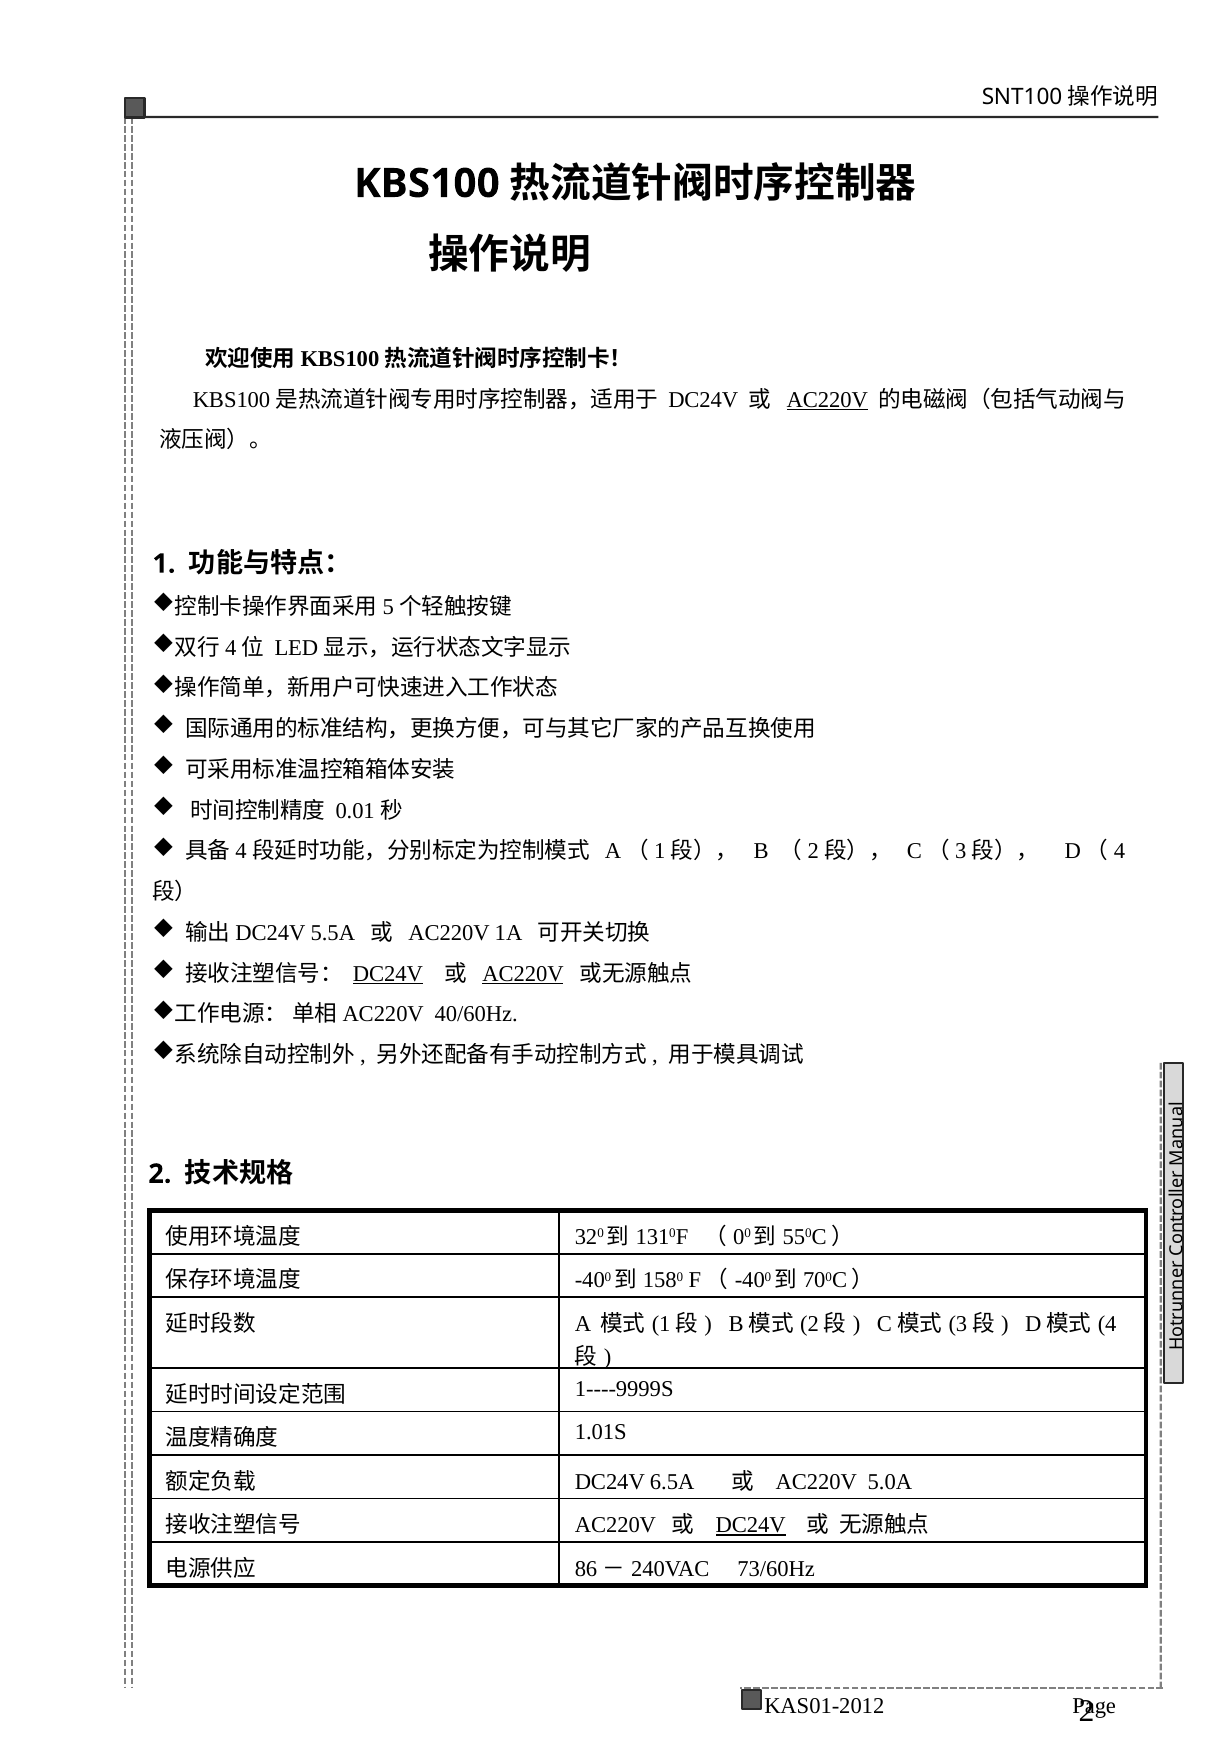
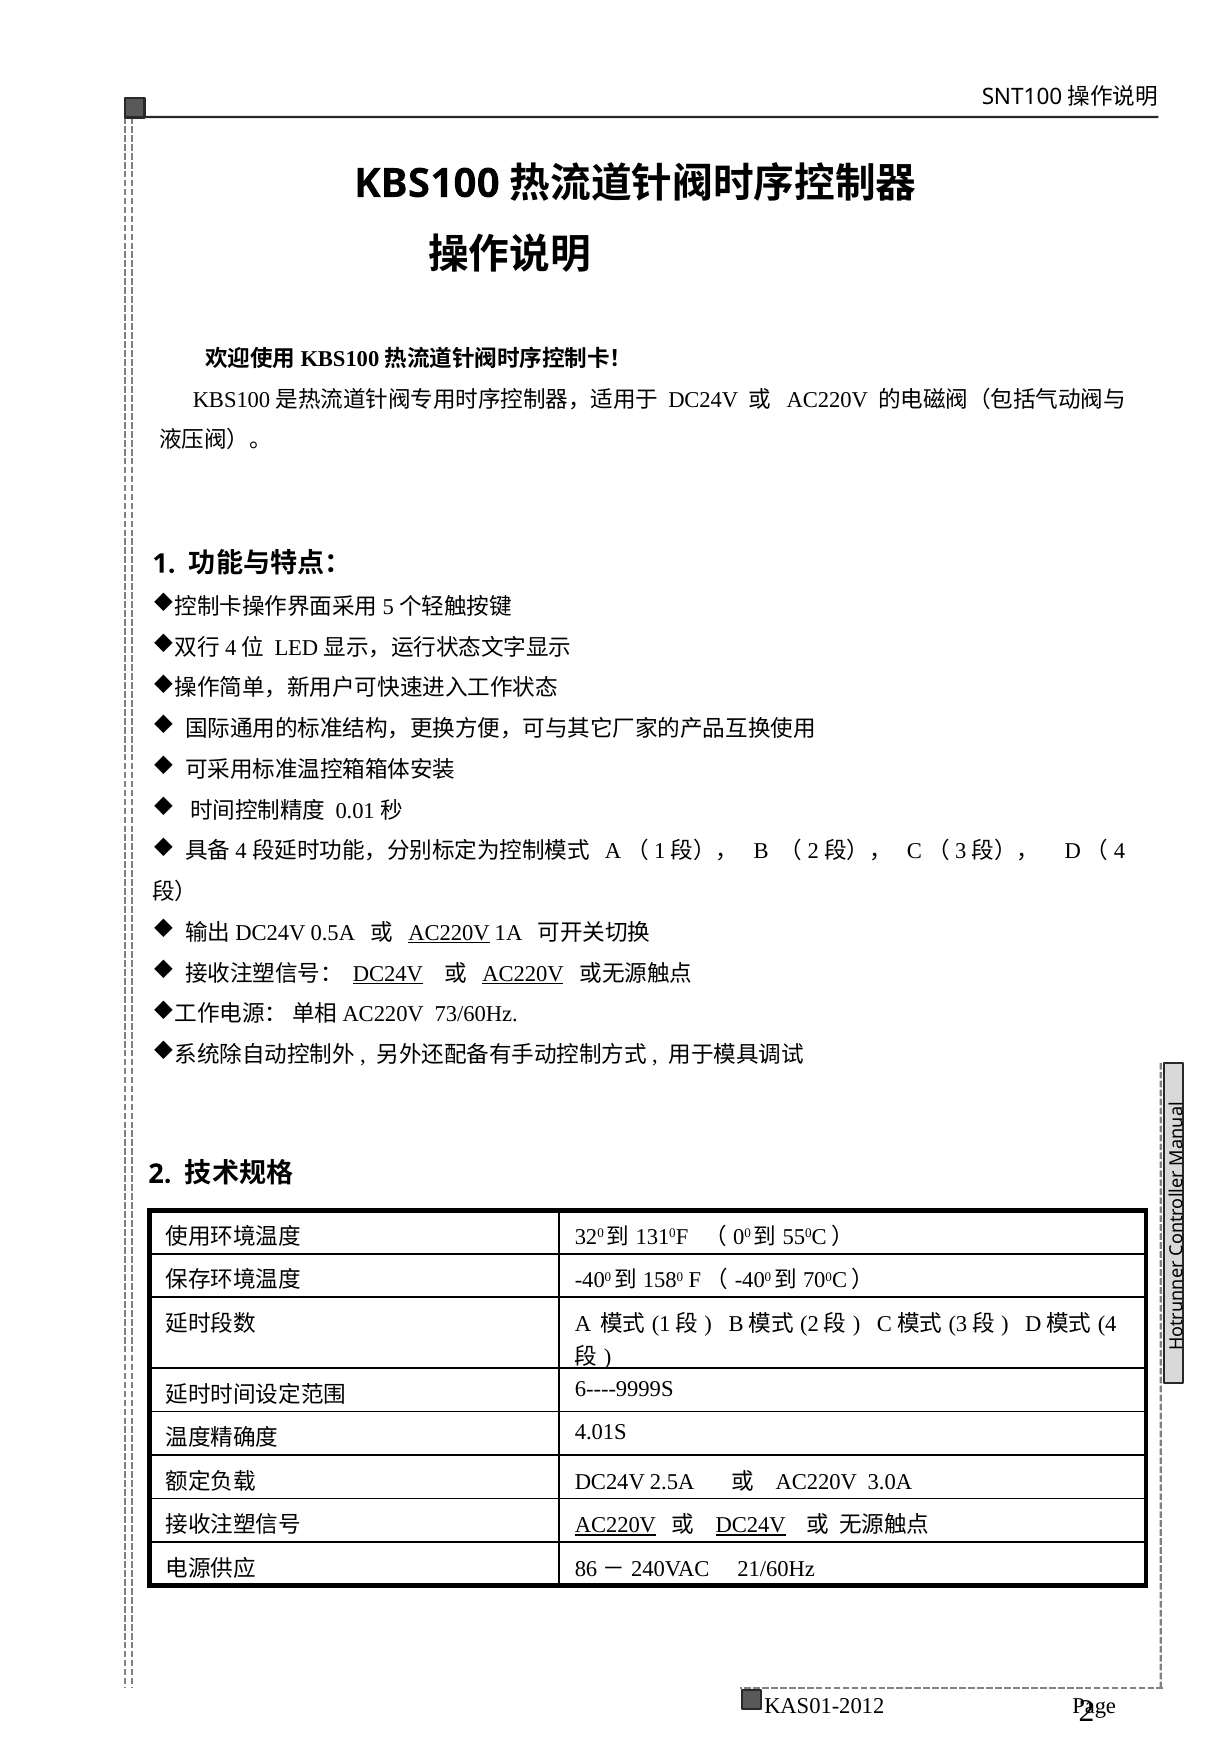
AC220V underline: present -> none (827, 400)
5.5A: 5.5A -> 0.5A (333, 932)
AC220V underline: none -> present (449, 932)
40/60Hz: 40/60Hz -> 73/60Hz (476, 1014)
1----9999S: 1----9999S -> 6----9999S (624, 1388)
1.01S: 1.01S -> 4.01S (601, 1432)
6.5A: 6.5A -> 2.5A (672, 1481)
5.0A: 5.0A -> 3.0A (890, 1481)
AC220V underline: none -> present (615, 1525)
73/60Hz: 73/60Hz -> 21/60Hz (776, 1568)
